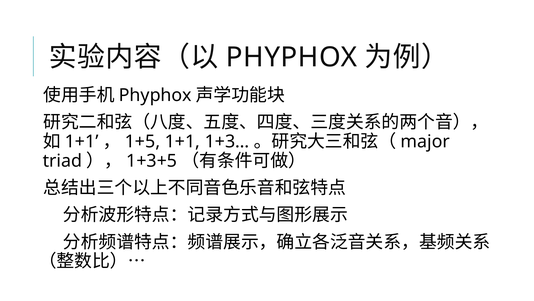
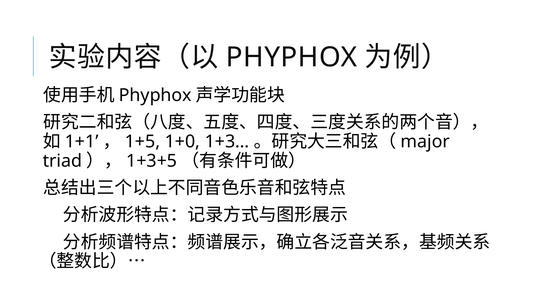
1+1: 1+1 -> 1+0 (182, 141)
